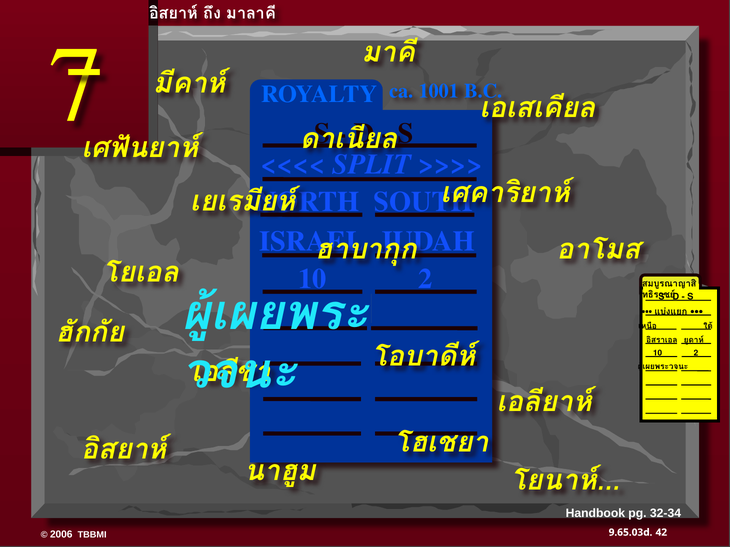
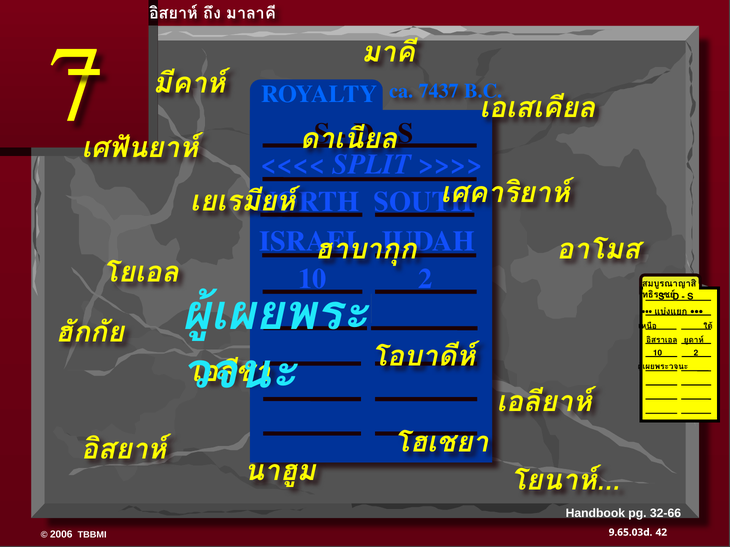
1001: 1001 -> 7437 (439, 91)
32-34: 32-34 -> 32-66 (666, 514)
